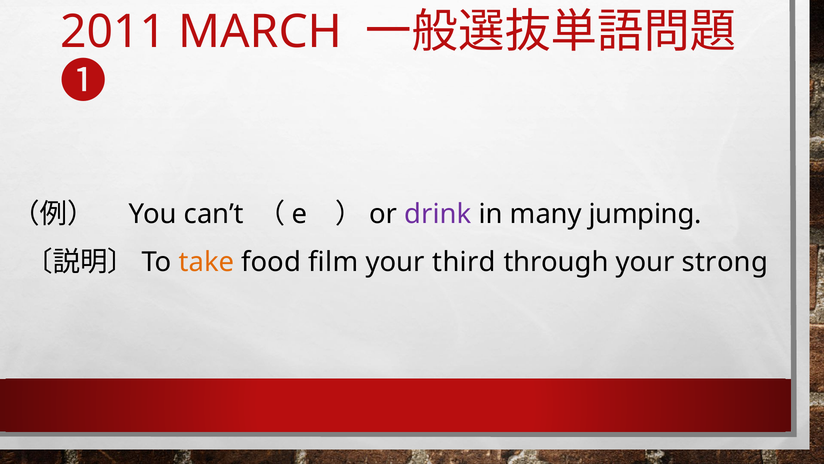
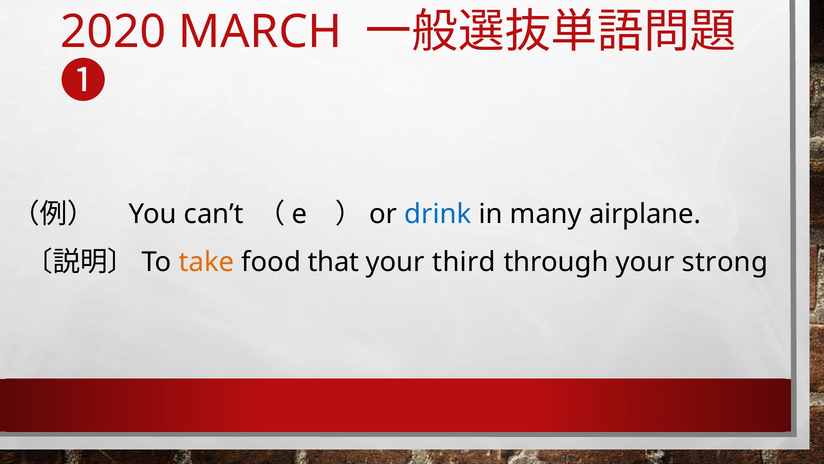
2011: 2011 -> 2020 (113, 32)
drink colour: purple -> blue (438, 214)
jumping: jumping -> airplane (645, 214)
film: film -> that (334, 262)
